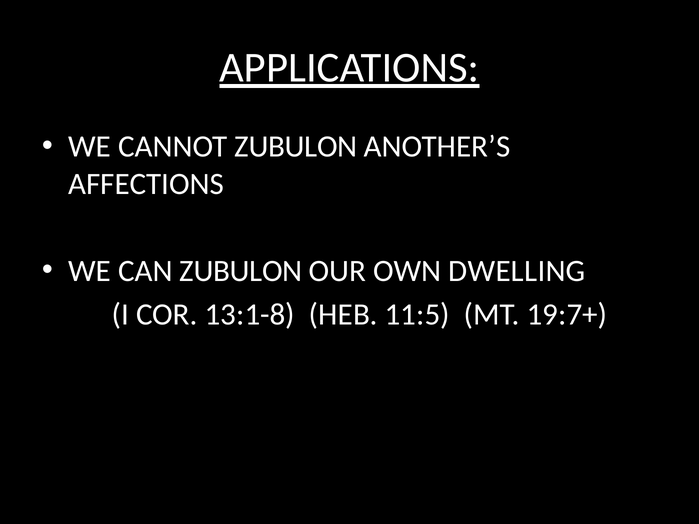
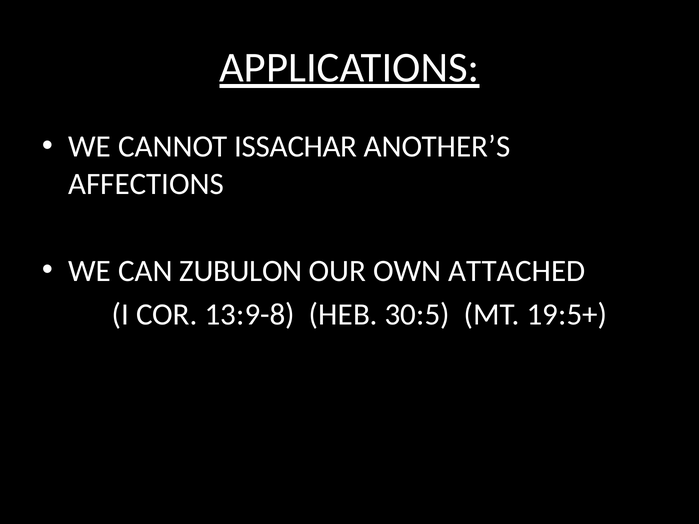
CANNOT ZUBULON: ZUBULON -> ISSACHAR (296, 147)
DWELLING: DWELLING -> ATTACHED (517, 271)
13:1-8: 13:1-8 -> 13:9-8 (250, 314)
11:5: 11:5 -> 30:5 (417, 314)
19:7+: 19:7+ -> 19:5+ (567, 314)
